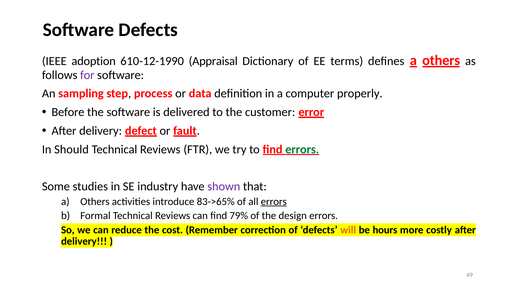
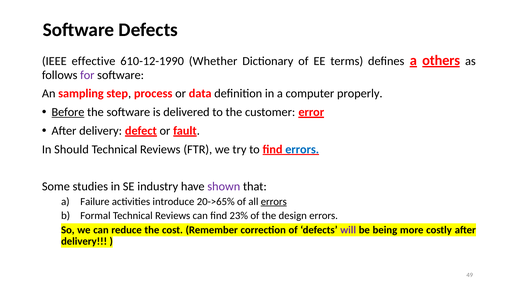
adoption: adoption -> effective (94, 61)
Appraisal: Appraisal -> Whether (213, 61)
Before underline: none -> present (68, 112)
errors colour: green -> blue (302, 149)
Others: Others -> Failure (95, 201)
83->65%: 83->65% -> 20->65% (216, 201)
79%: 79% -> 23% (239, 216)
will colour: orange -> purple (348, 230)
hours: hours -> being (385, 230)
